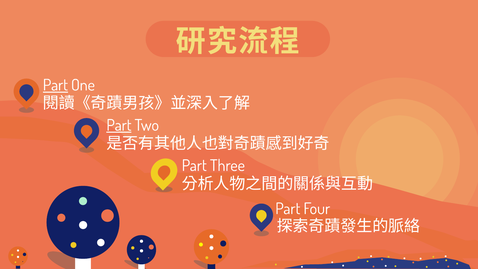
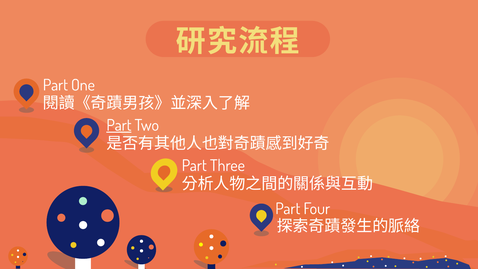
Part underline: present -> none (55, 85)
